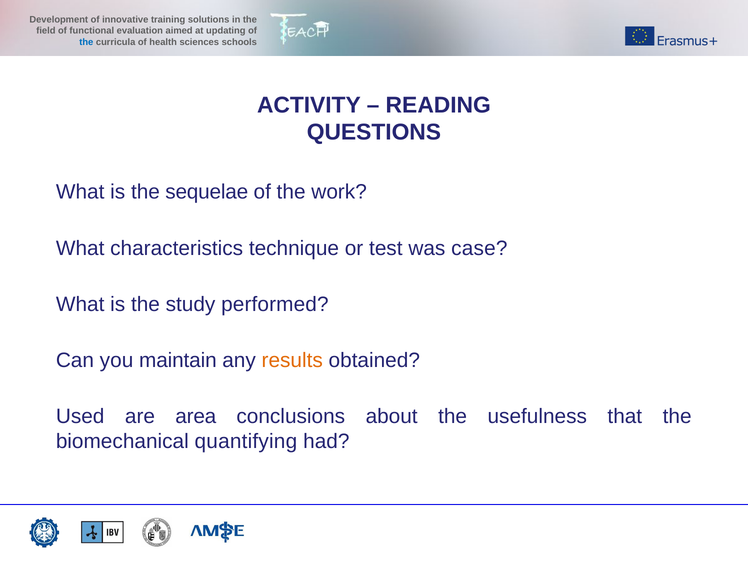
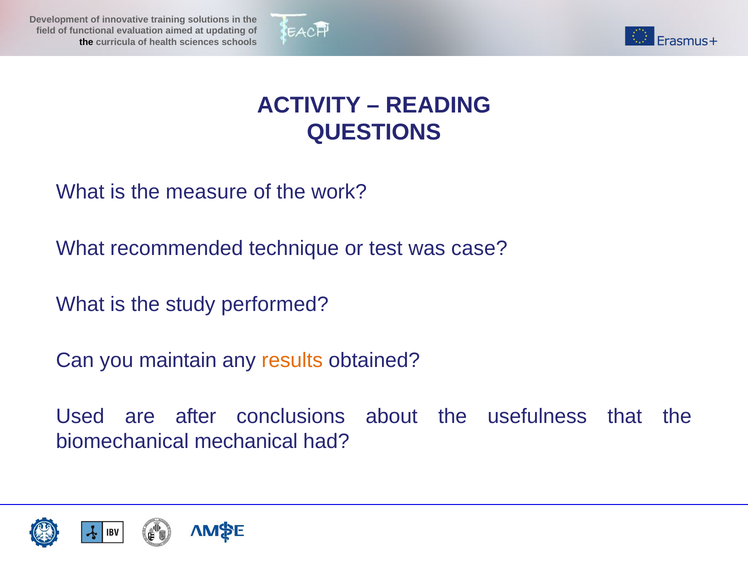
the colour: blue -> black (86, 42)
sequelae: sequelae -> measure (207, 192)
characteristics: characteristics -> recommended (177, 248)
area: area -> after (196, 417)
quantifying: quantifying -> mechanical (246, 442)
